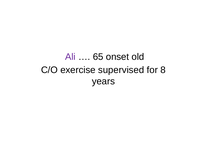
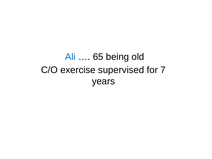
Ali colour: purple -> blue (70, 57)
onset: onset -> being (117, 57)
8: 8 -> 7 (163, 70)
